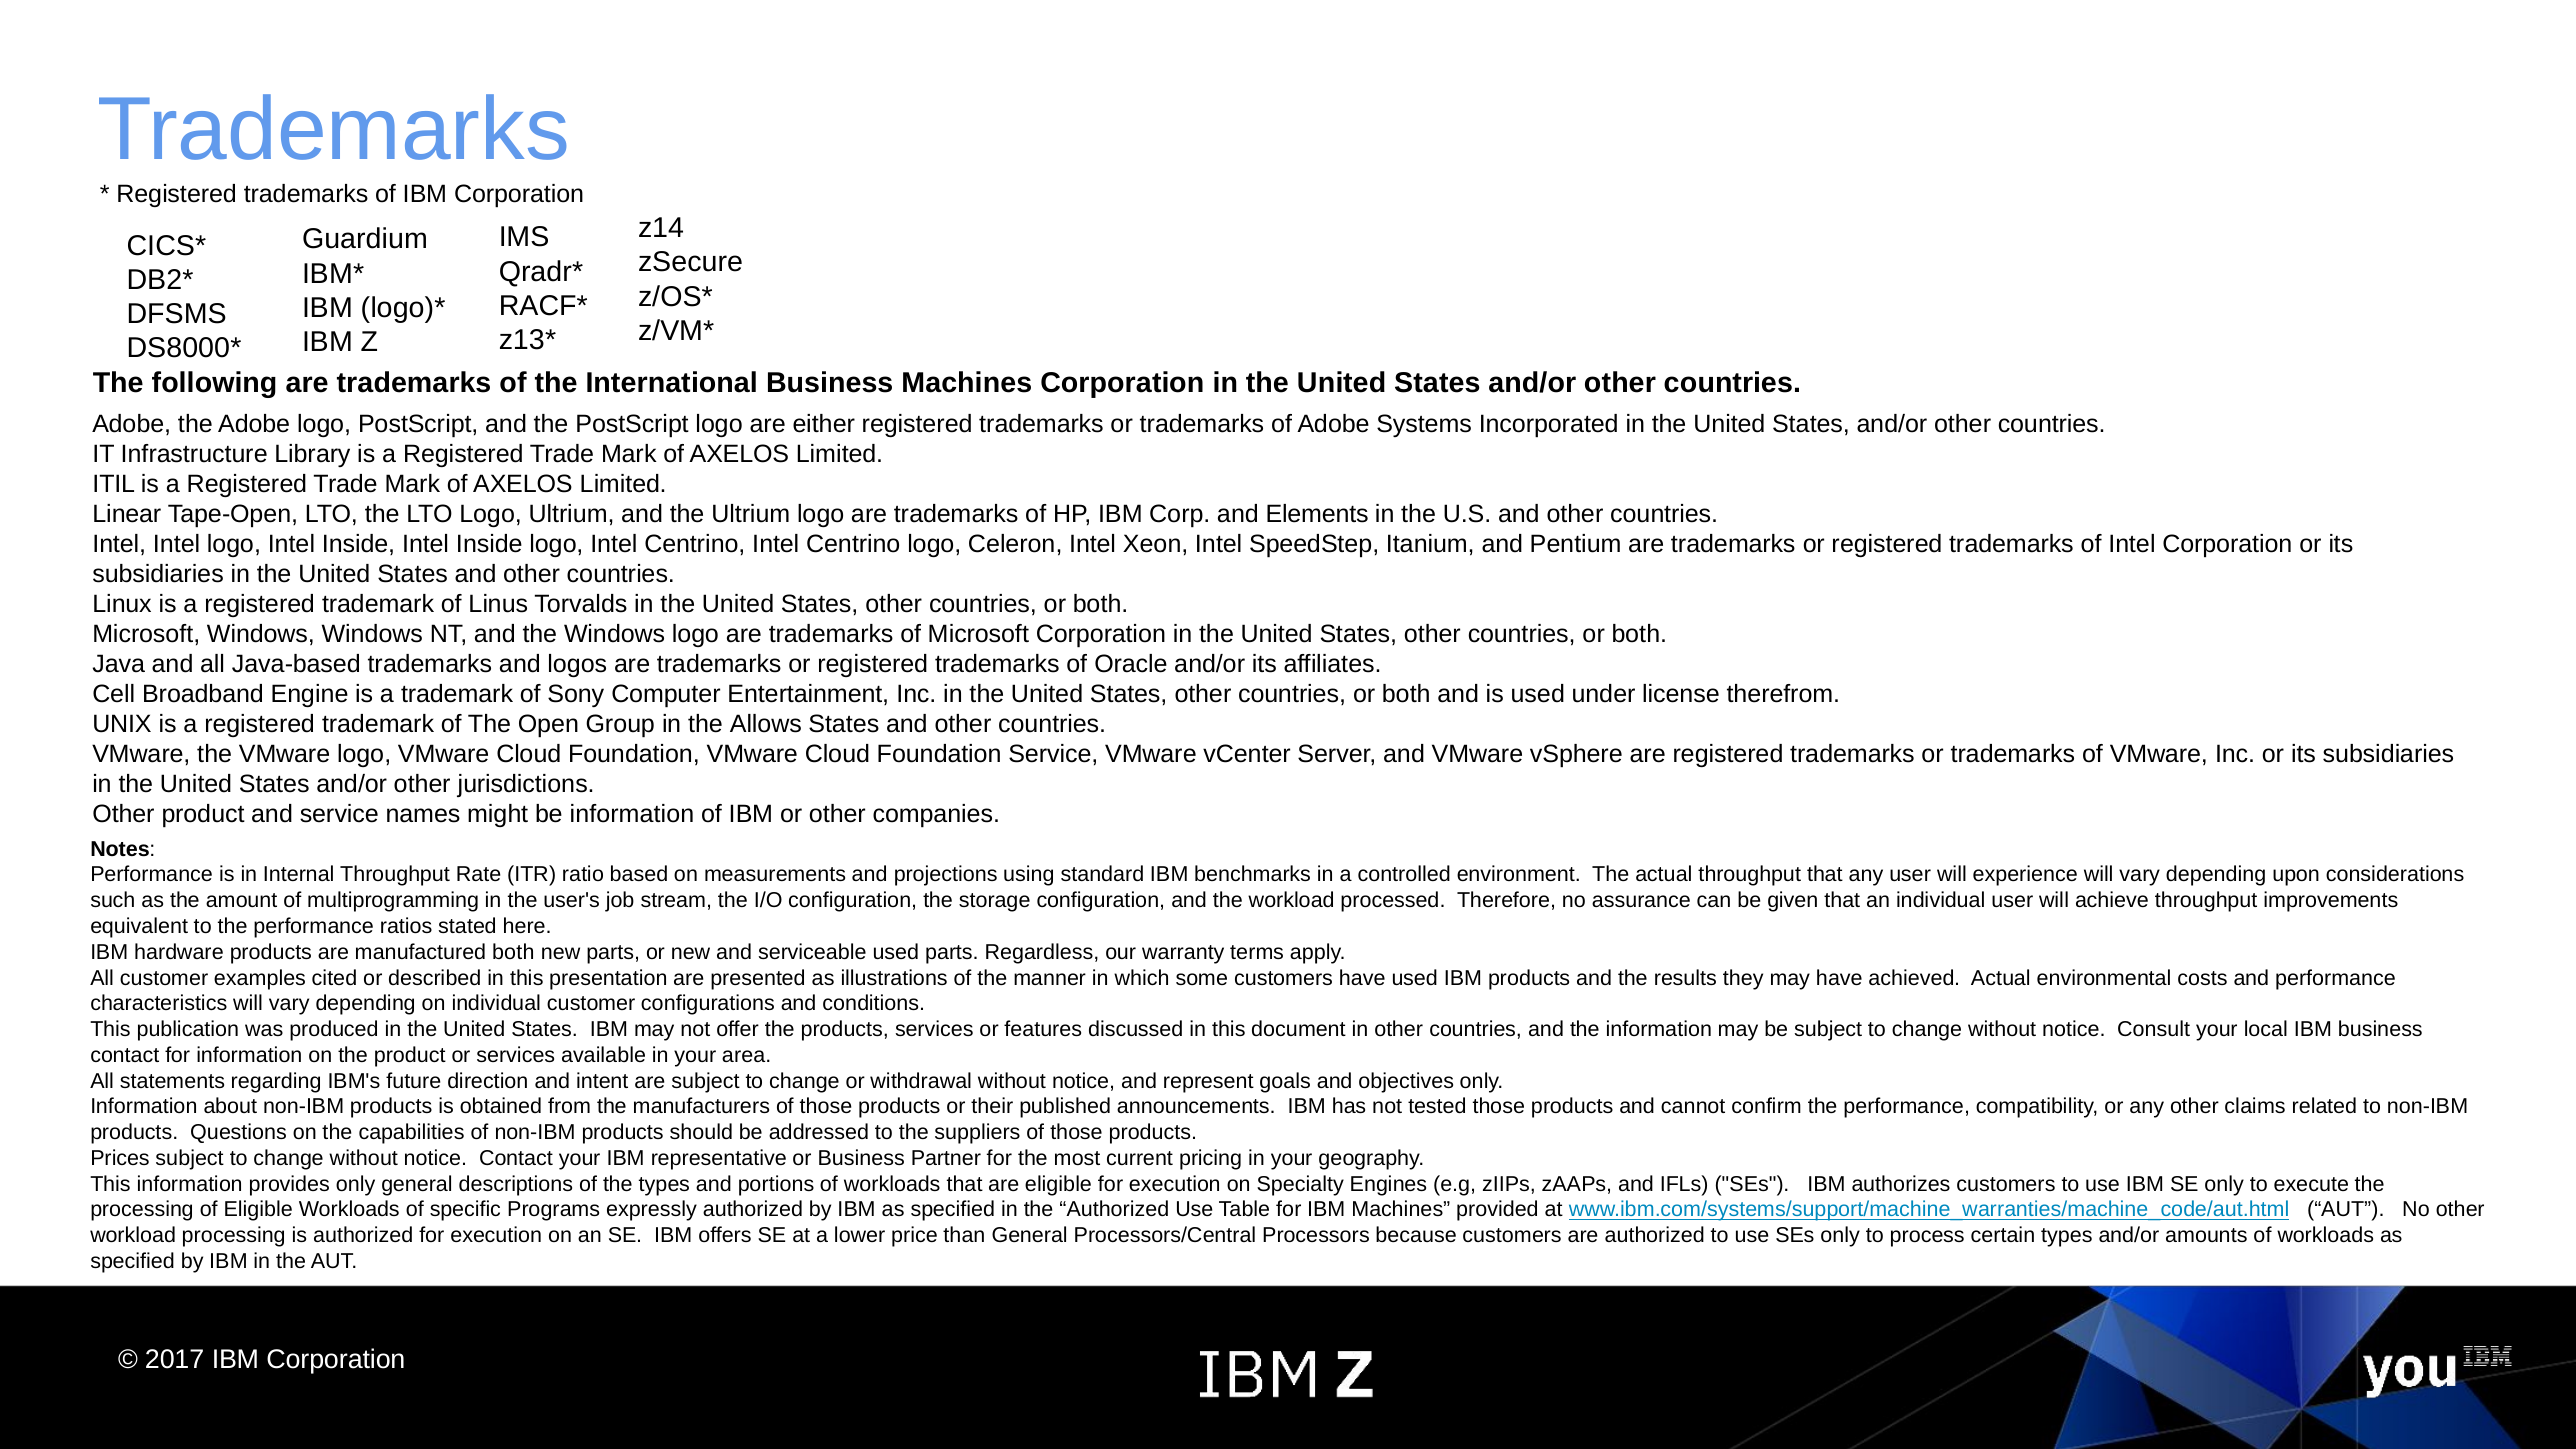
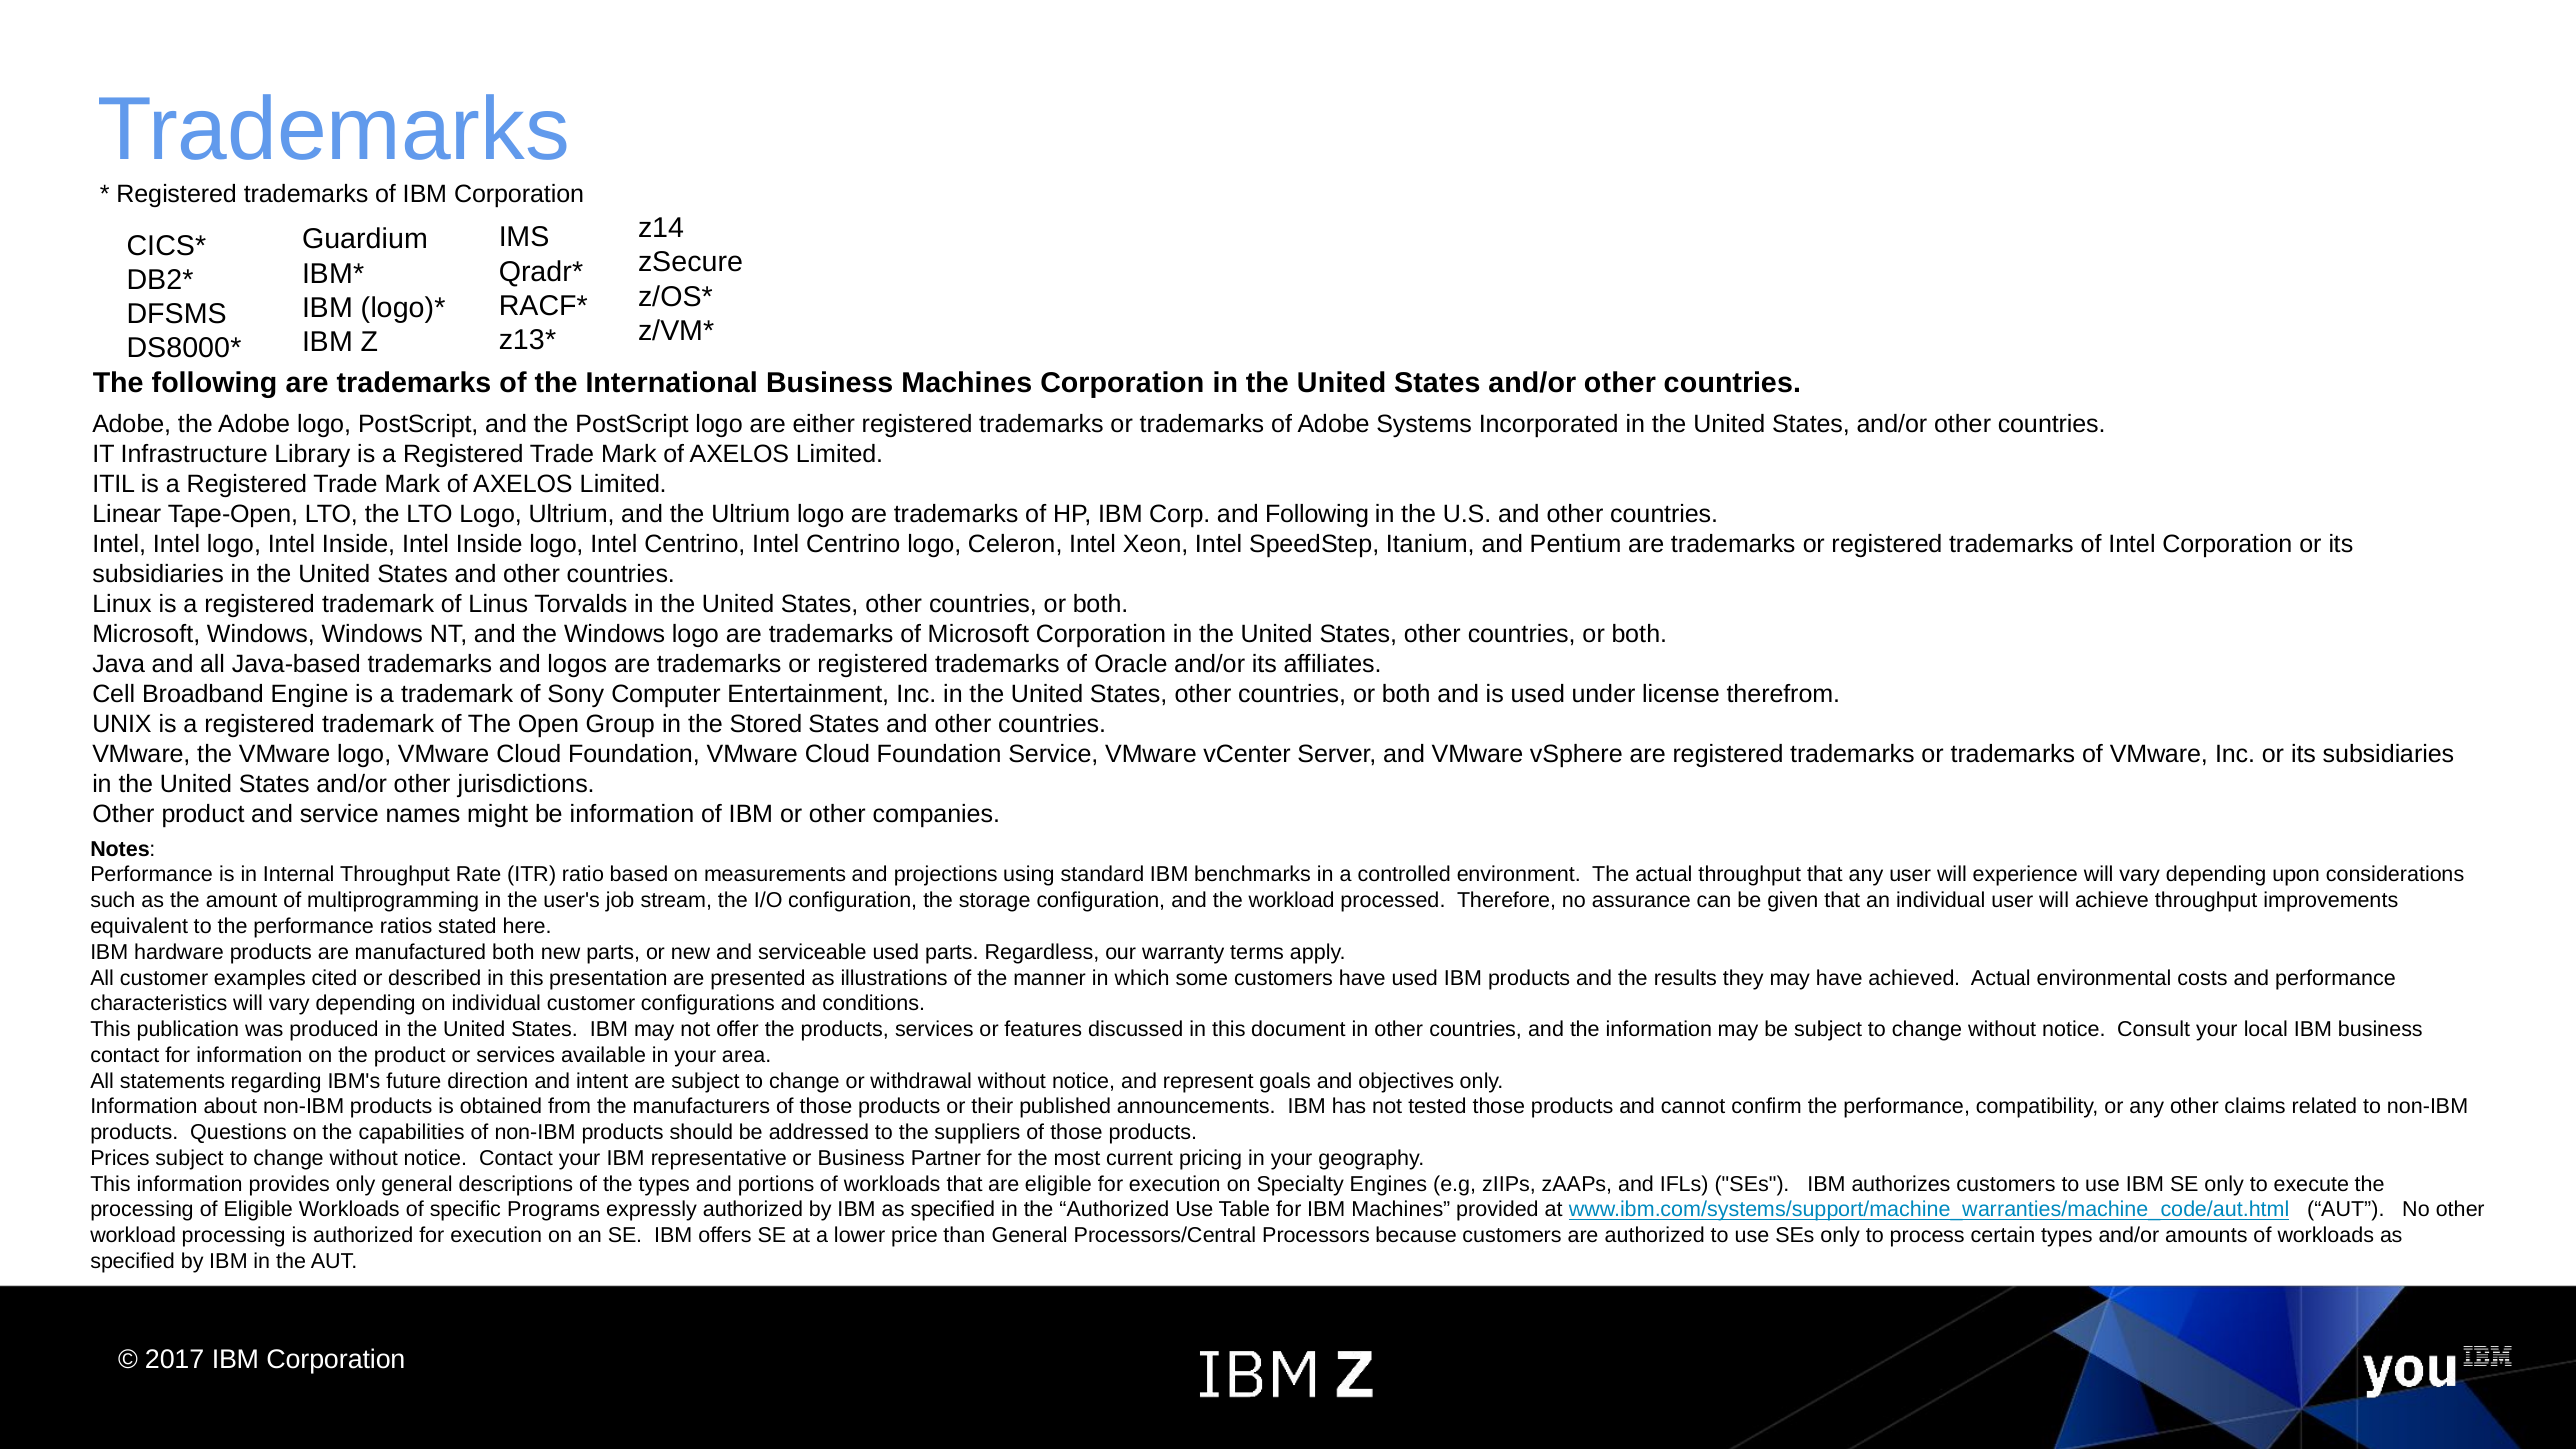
and Elements: Elements -> Following (1317, 514)
Allows: Allows -> Stored (766, 724)
